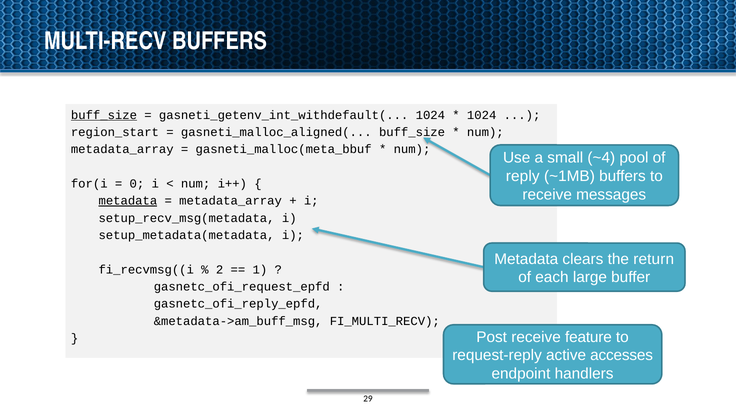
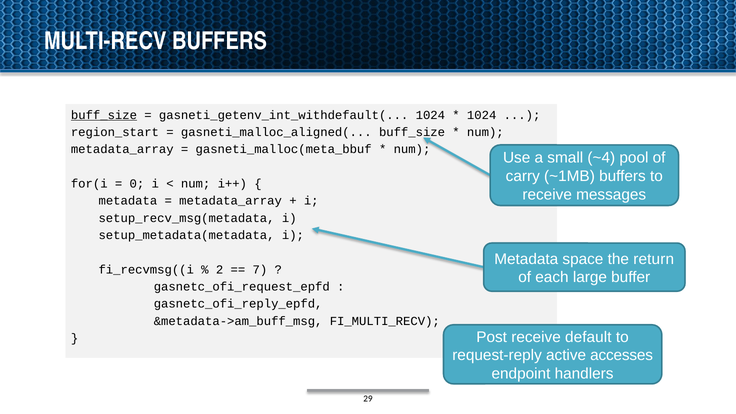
reply: reply -> carry (523, 176)
metadata underline: present -> none (128, 201)
clears: clears -> space (583, 259)
1: 1 -> 7 (260, 269)
feature: feature -> default (588, 337)
